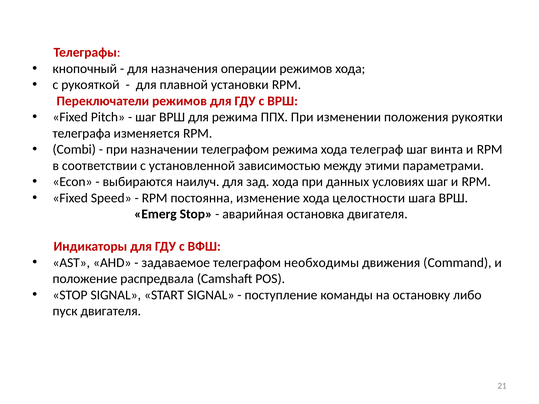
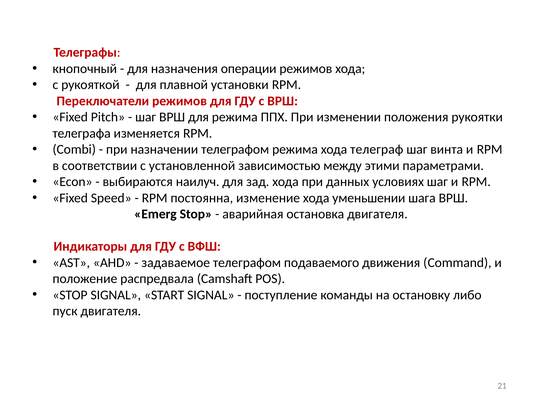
целостности: целостности -> уменьшении (369, 198)
необходимы: необходимы -> подаваемого (322, 263)
